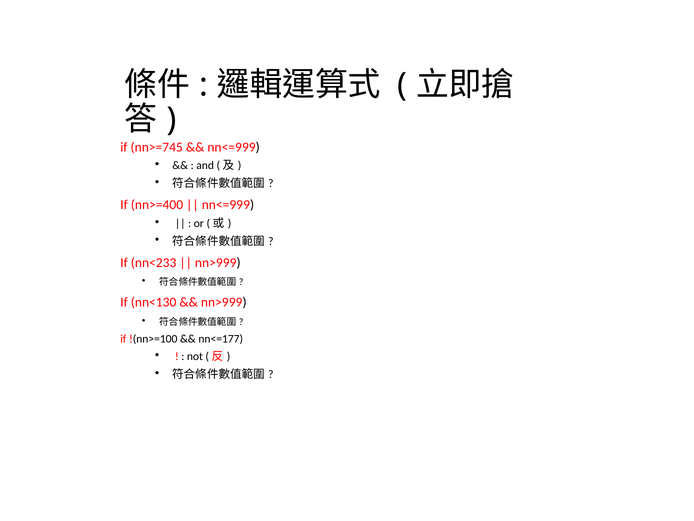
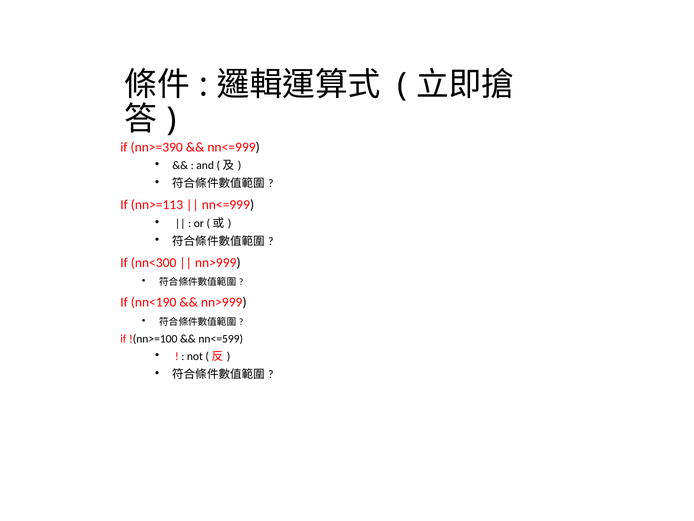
nn>=745: nn>=745 -> nn>=390 (157, 147)
nn>=400: nn>=400 -> nn>=113 (157, 205)
nn<233: nn<233 -> nn<300 (154, 262)
nn<130: nn<130 -> nn<190 (154, 302)
nn<=177: nn<=177 -> nn<=599 (221, 339)
